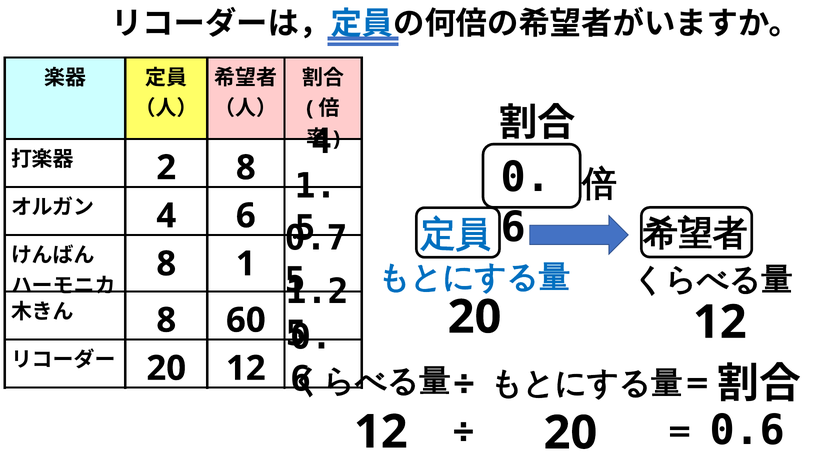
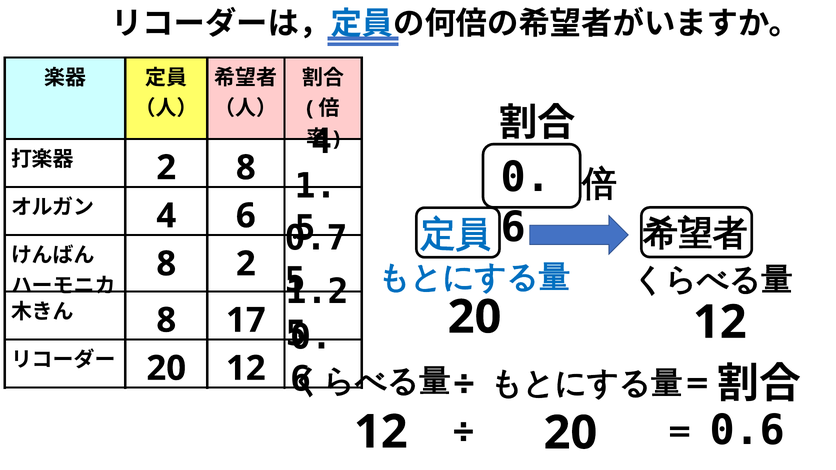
8 1: 1 -> 2 (246, 264)
60: 60 -> 17 (246, 320)
